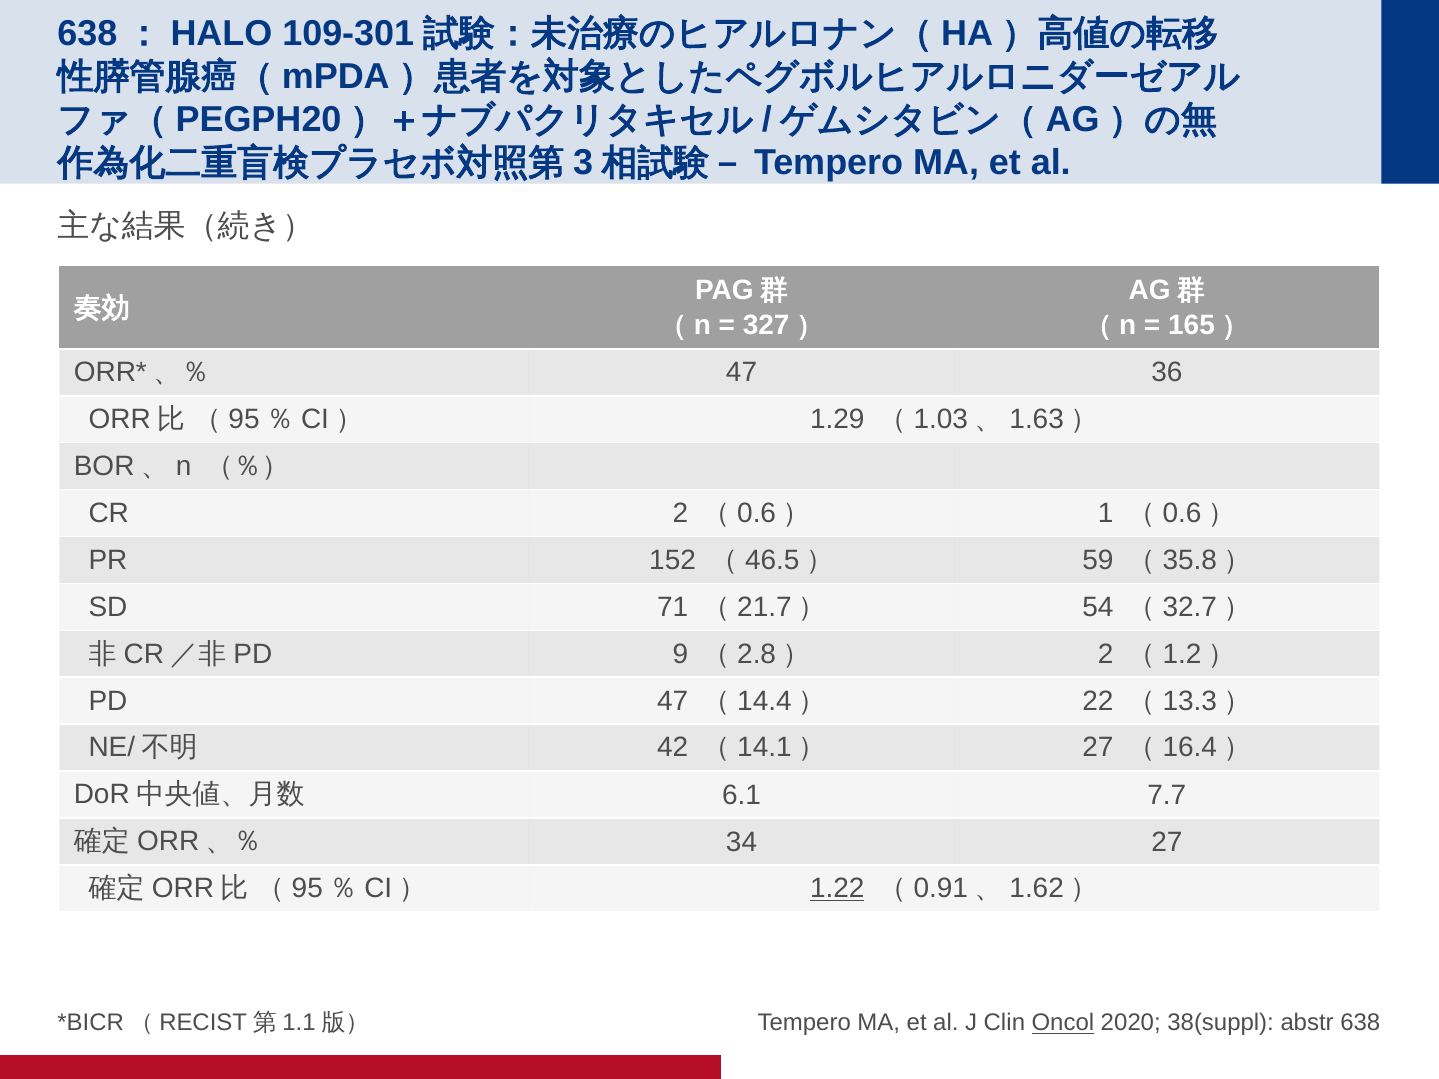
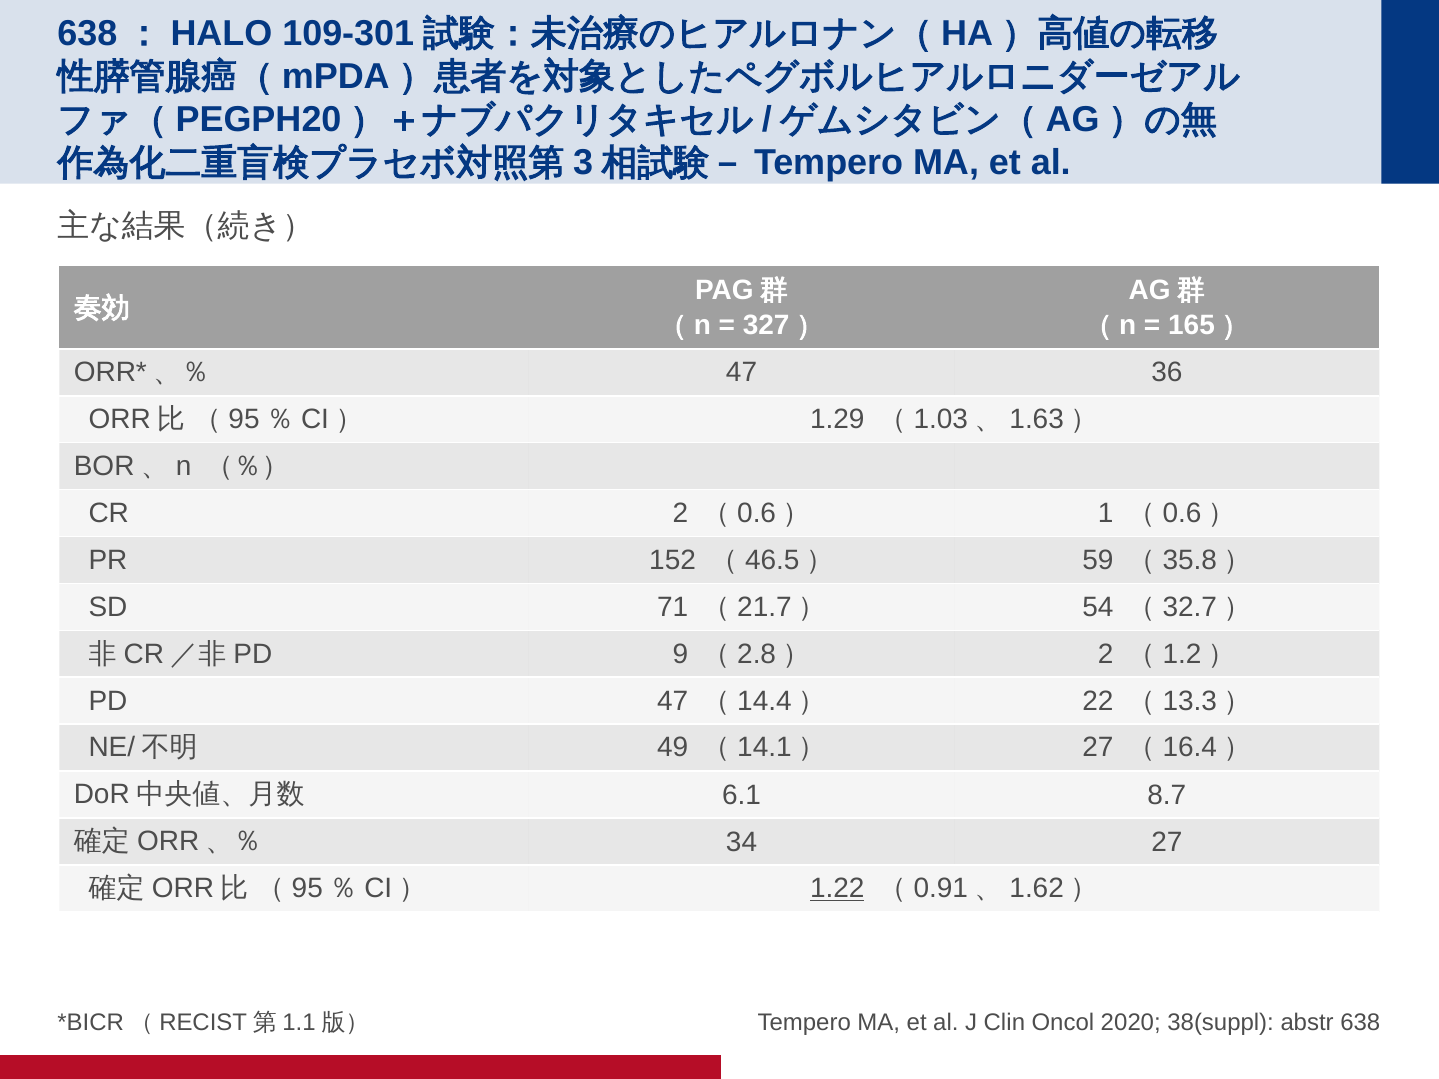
42: 42 -> 49 (673, 748)
7.7: 7.7 -> 8.7 (1167, 795)
Oncol underline: present -> none (1063, 1023)
